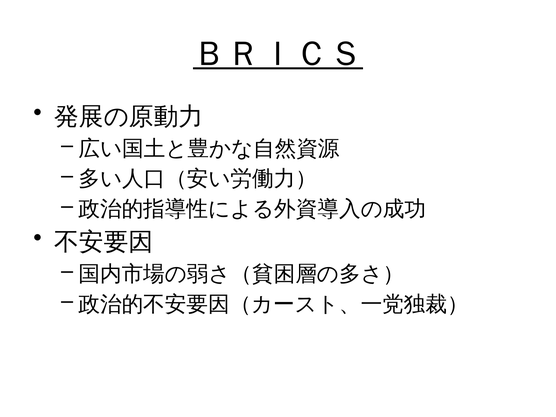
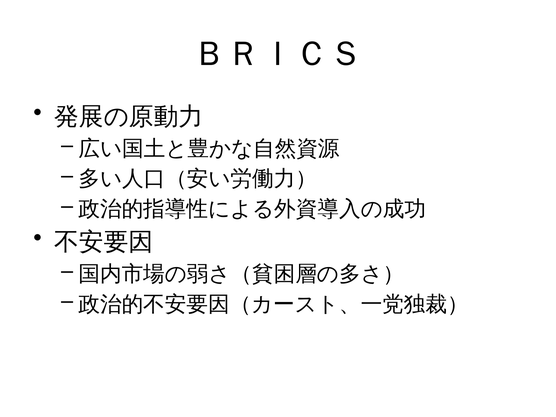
ＢＲＩＣＳ underline: present -> none (278, 54)
